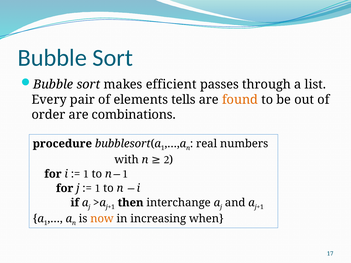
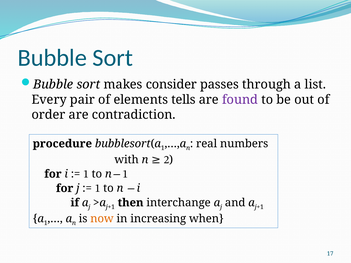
efficient: efficient -> consider (171, 85)
found colour: orange -> purple (240, 100)
combinations: combinations -> contradiction (134, 115)
